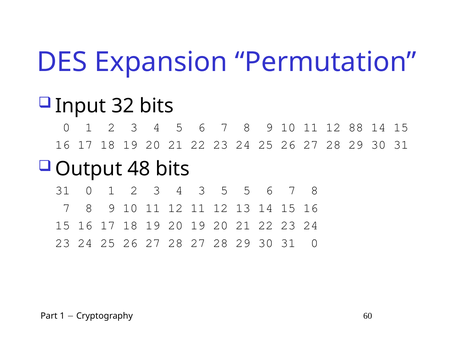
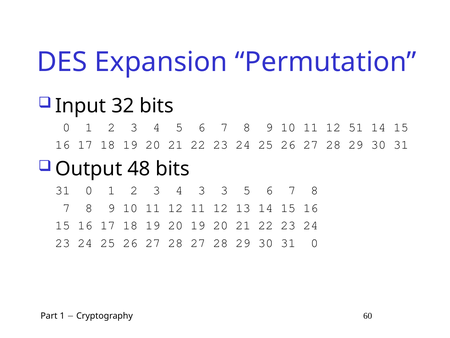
88: 88 -> 51 (356, 127)
3 5: 5 -> 3 (224, 190)
